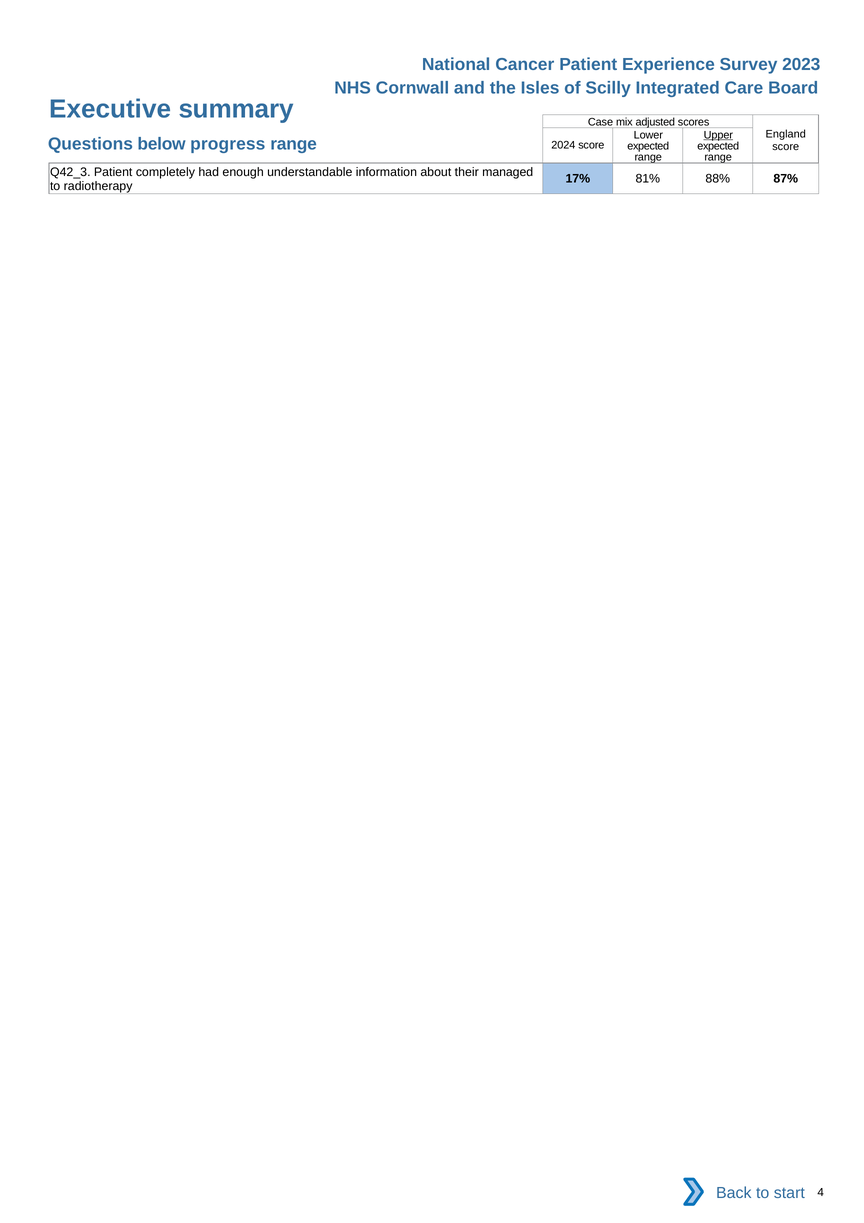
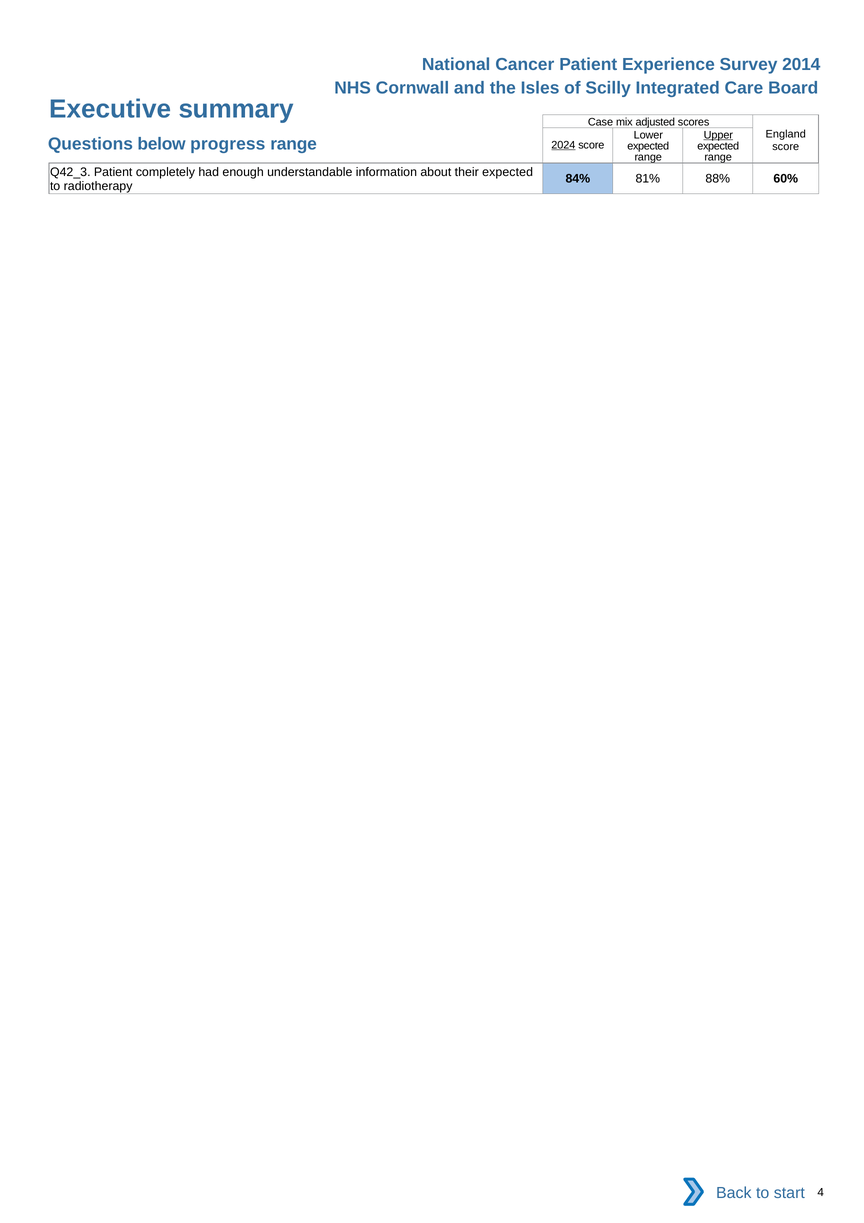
2023: 2023 -> 2014 (801, 64)
2024 underline: none -> present (563, 145)
their managed: managed -> expected (508, 172)
17%: 17% -> 84% (578, 178)
87%: 87% -> 60% (786, 178)
